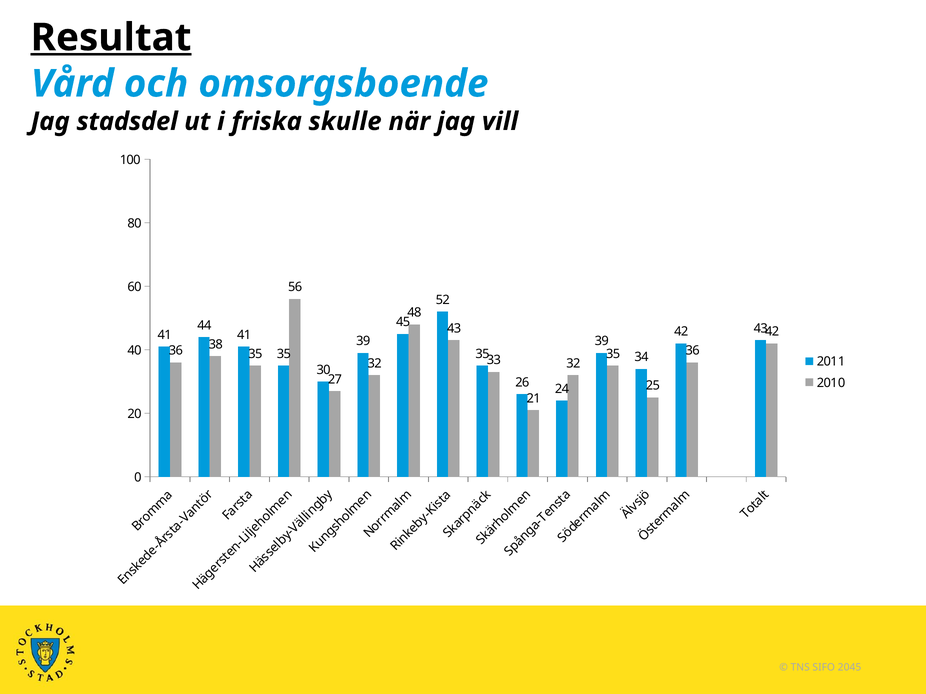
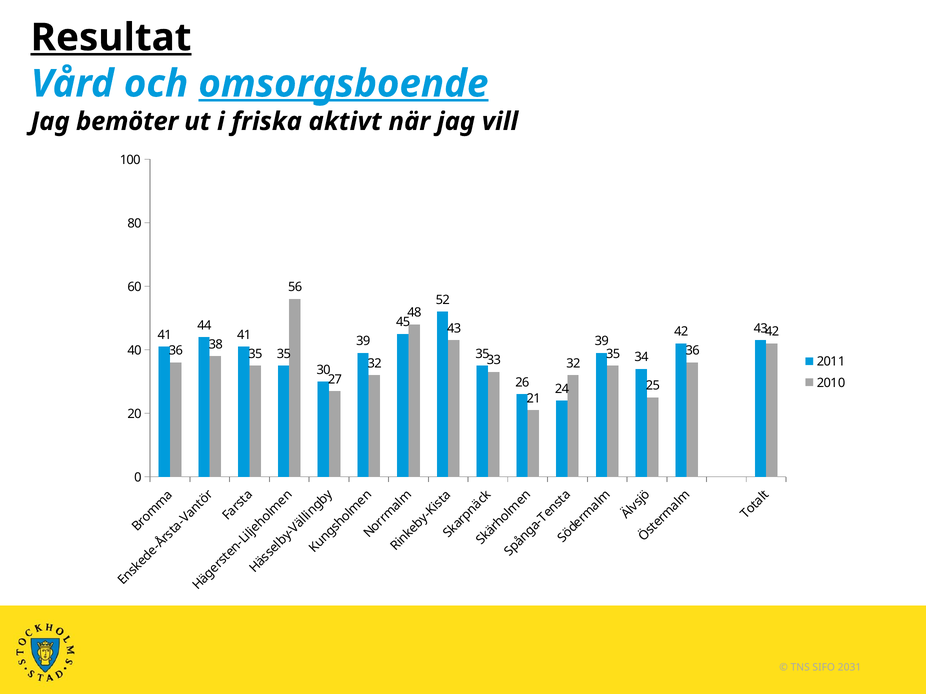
omsorgsboende underline: none -> present (343, 84)
stadsdel: stadsdel -> bemöter (127, 122)
skulle: skulle -> aktivt (345, 122)
2045: 2045 -> 2031 (850, 668)
